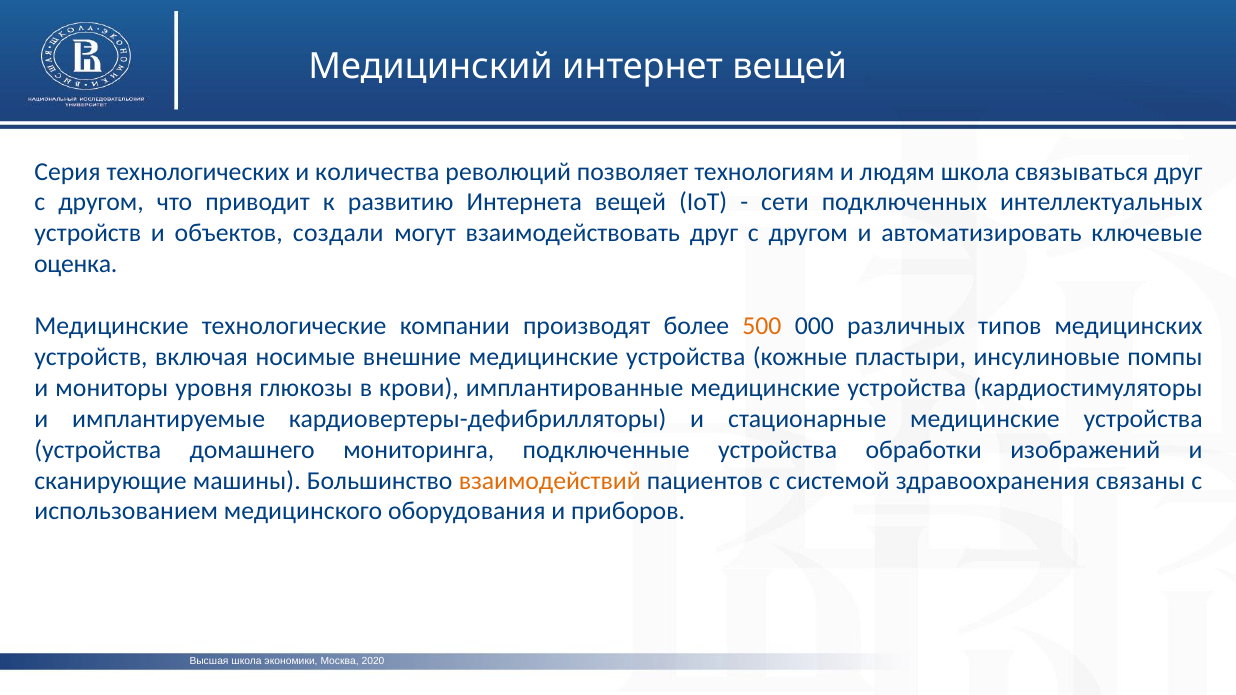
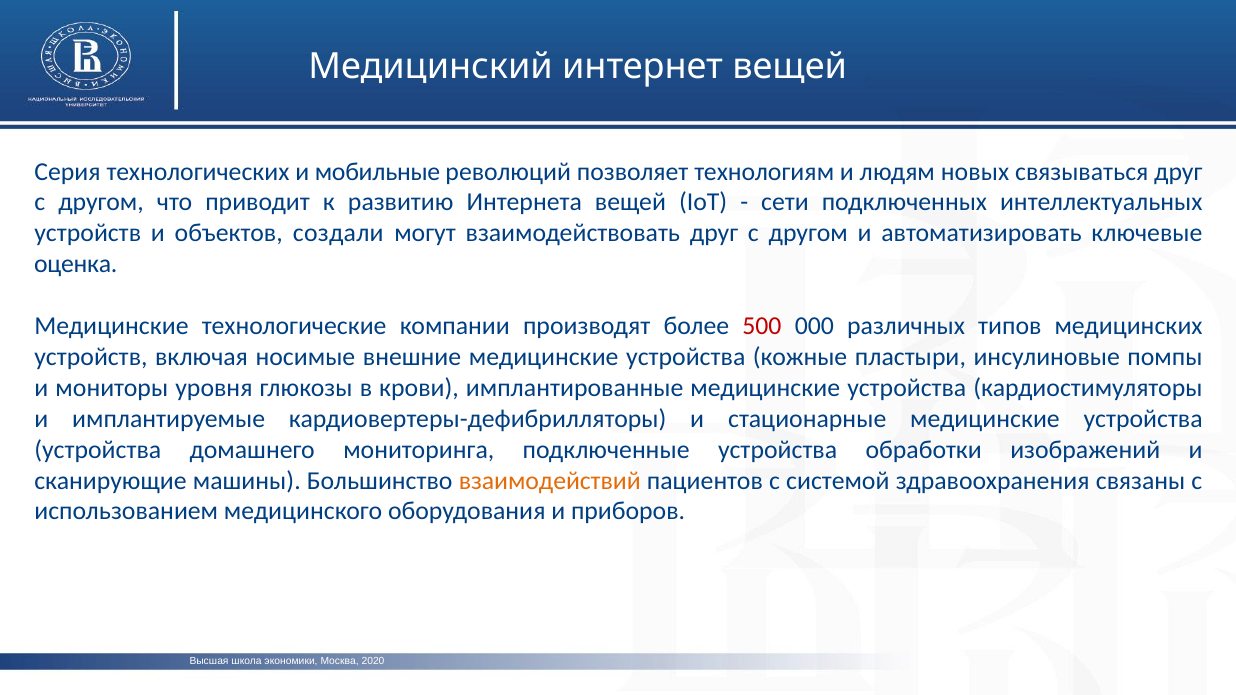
количества: количества -> мобильные (378, 172)
людям школа: школа -> новых (975, 172)
500 colour: orange -> red (762, 326)
